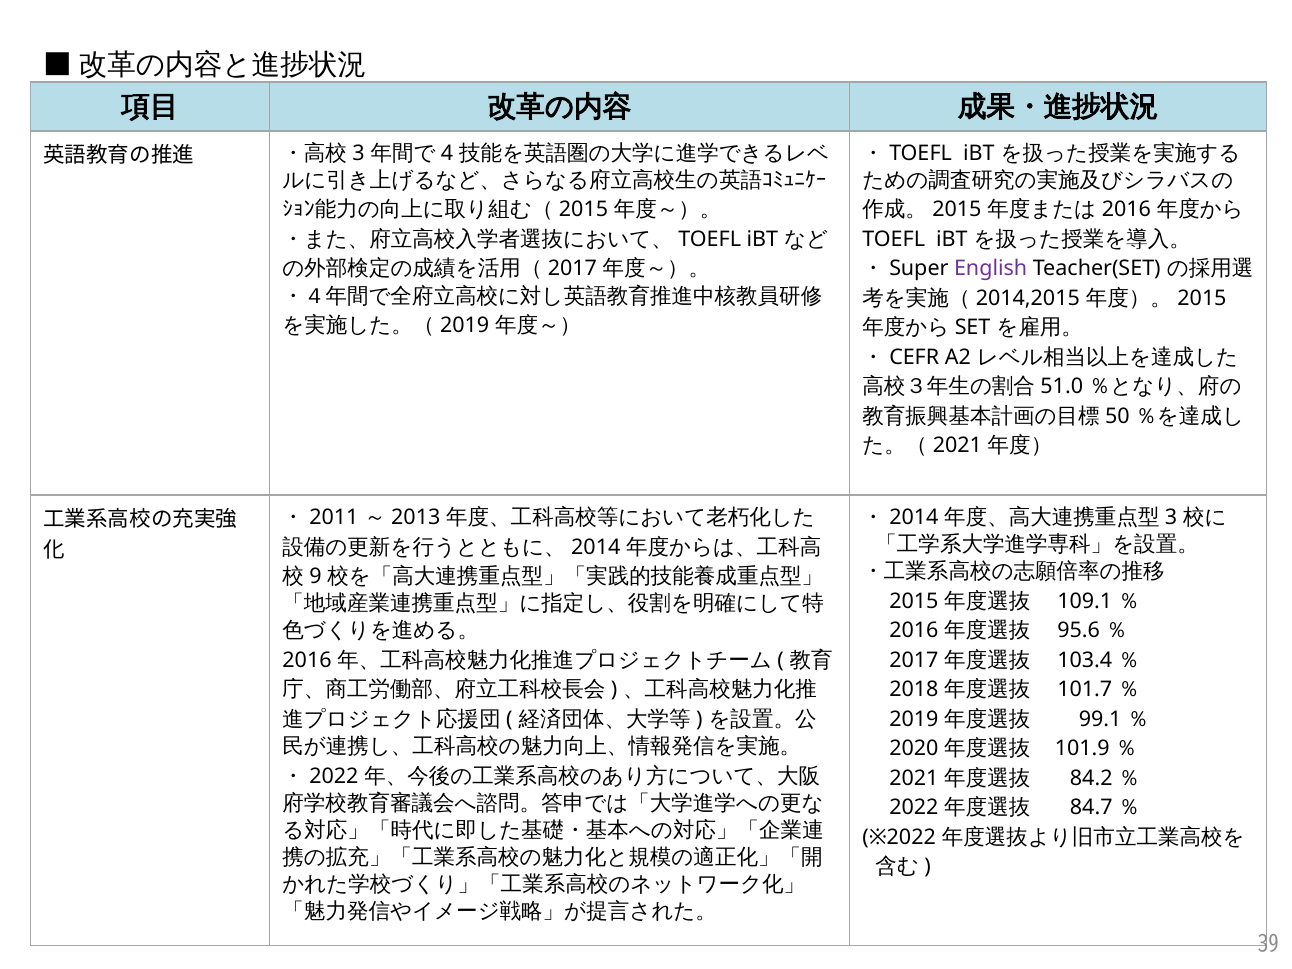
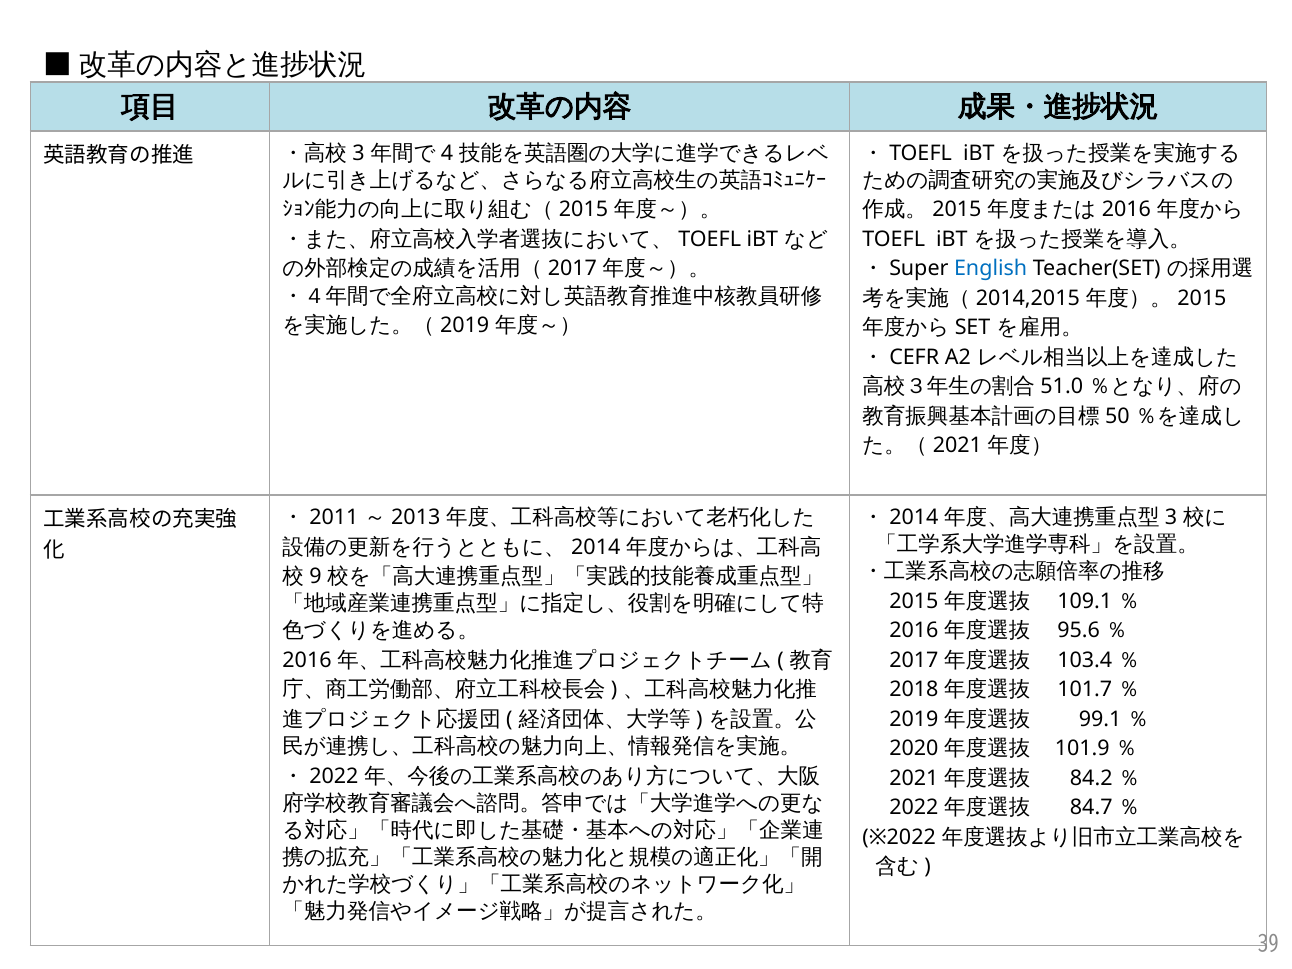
English colour: purple -> blue (991, 269)
